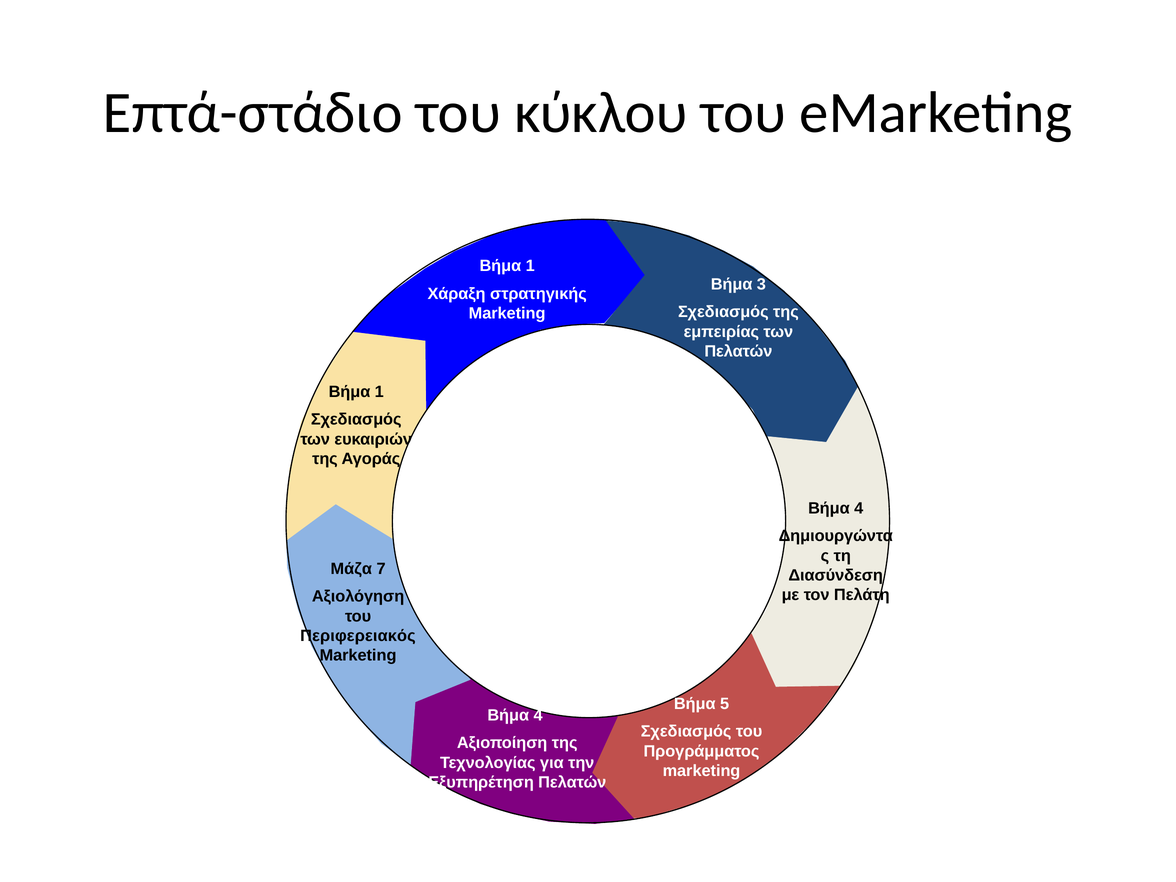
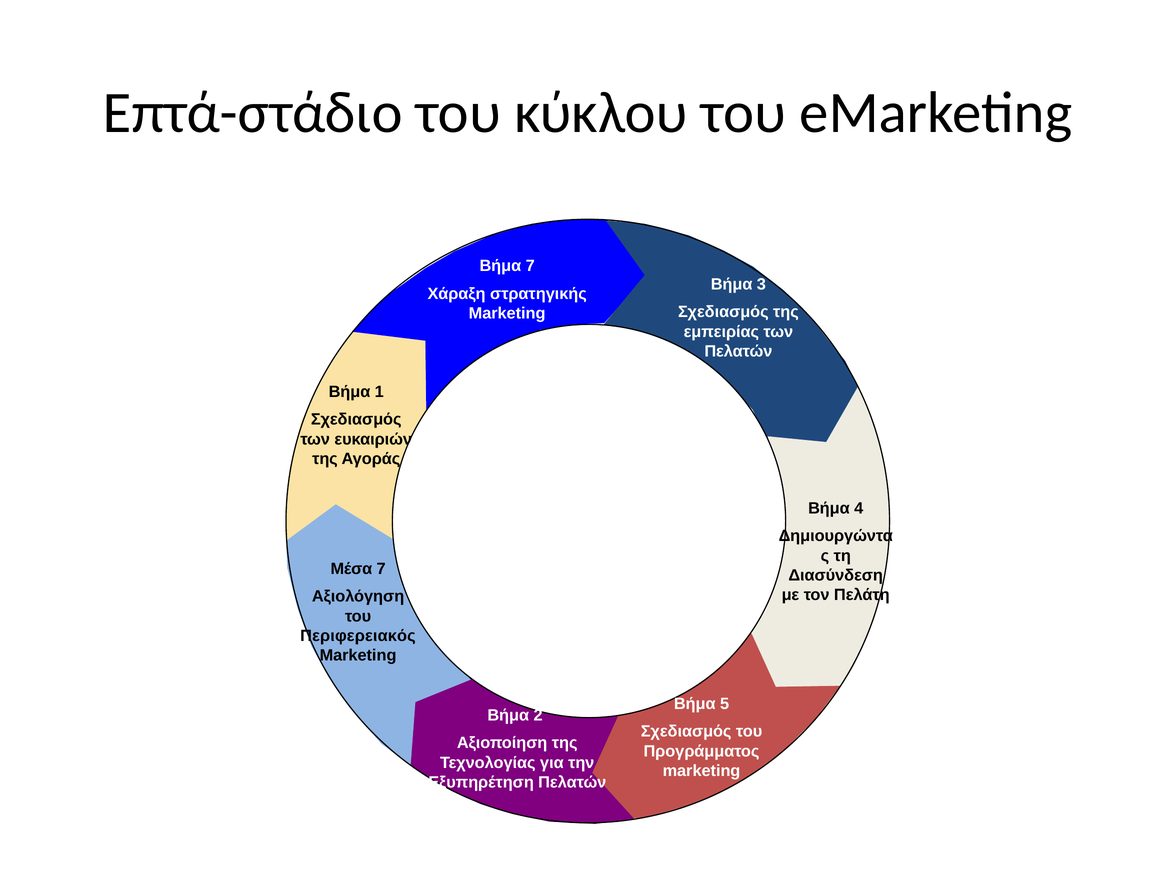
1: 1 -> 7 (530, 266)
Μάζα: Μάζα -> Μέσα (351, 569)
4: 4 -> 2 (538, 715)
